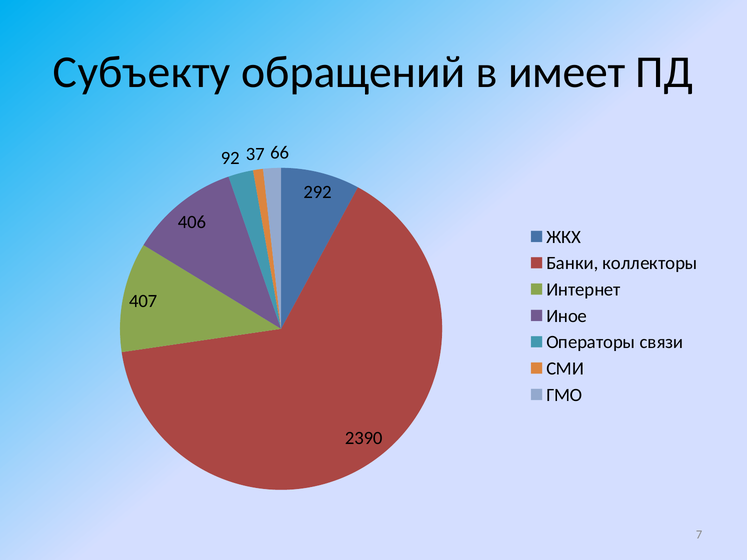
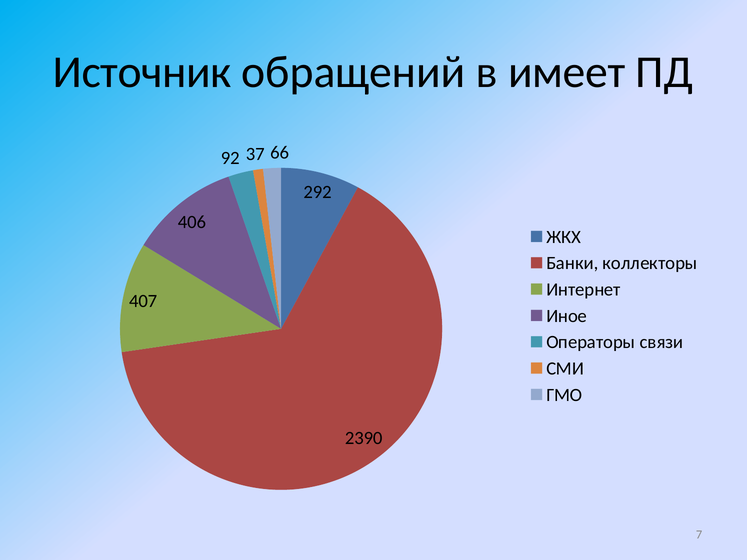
Субъекту: Субъекту -> Источник (142, 72)
